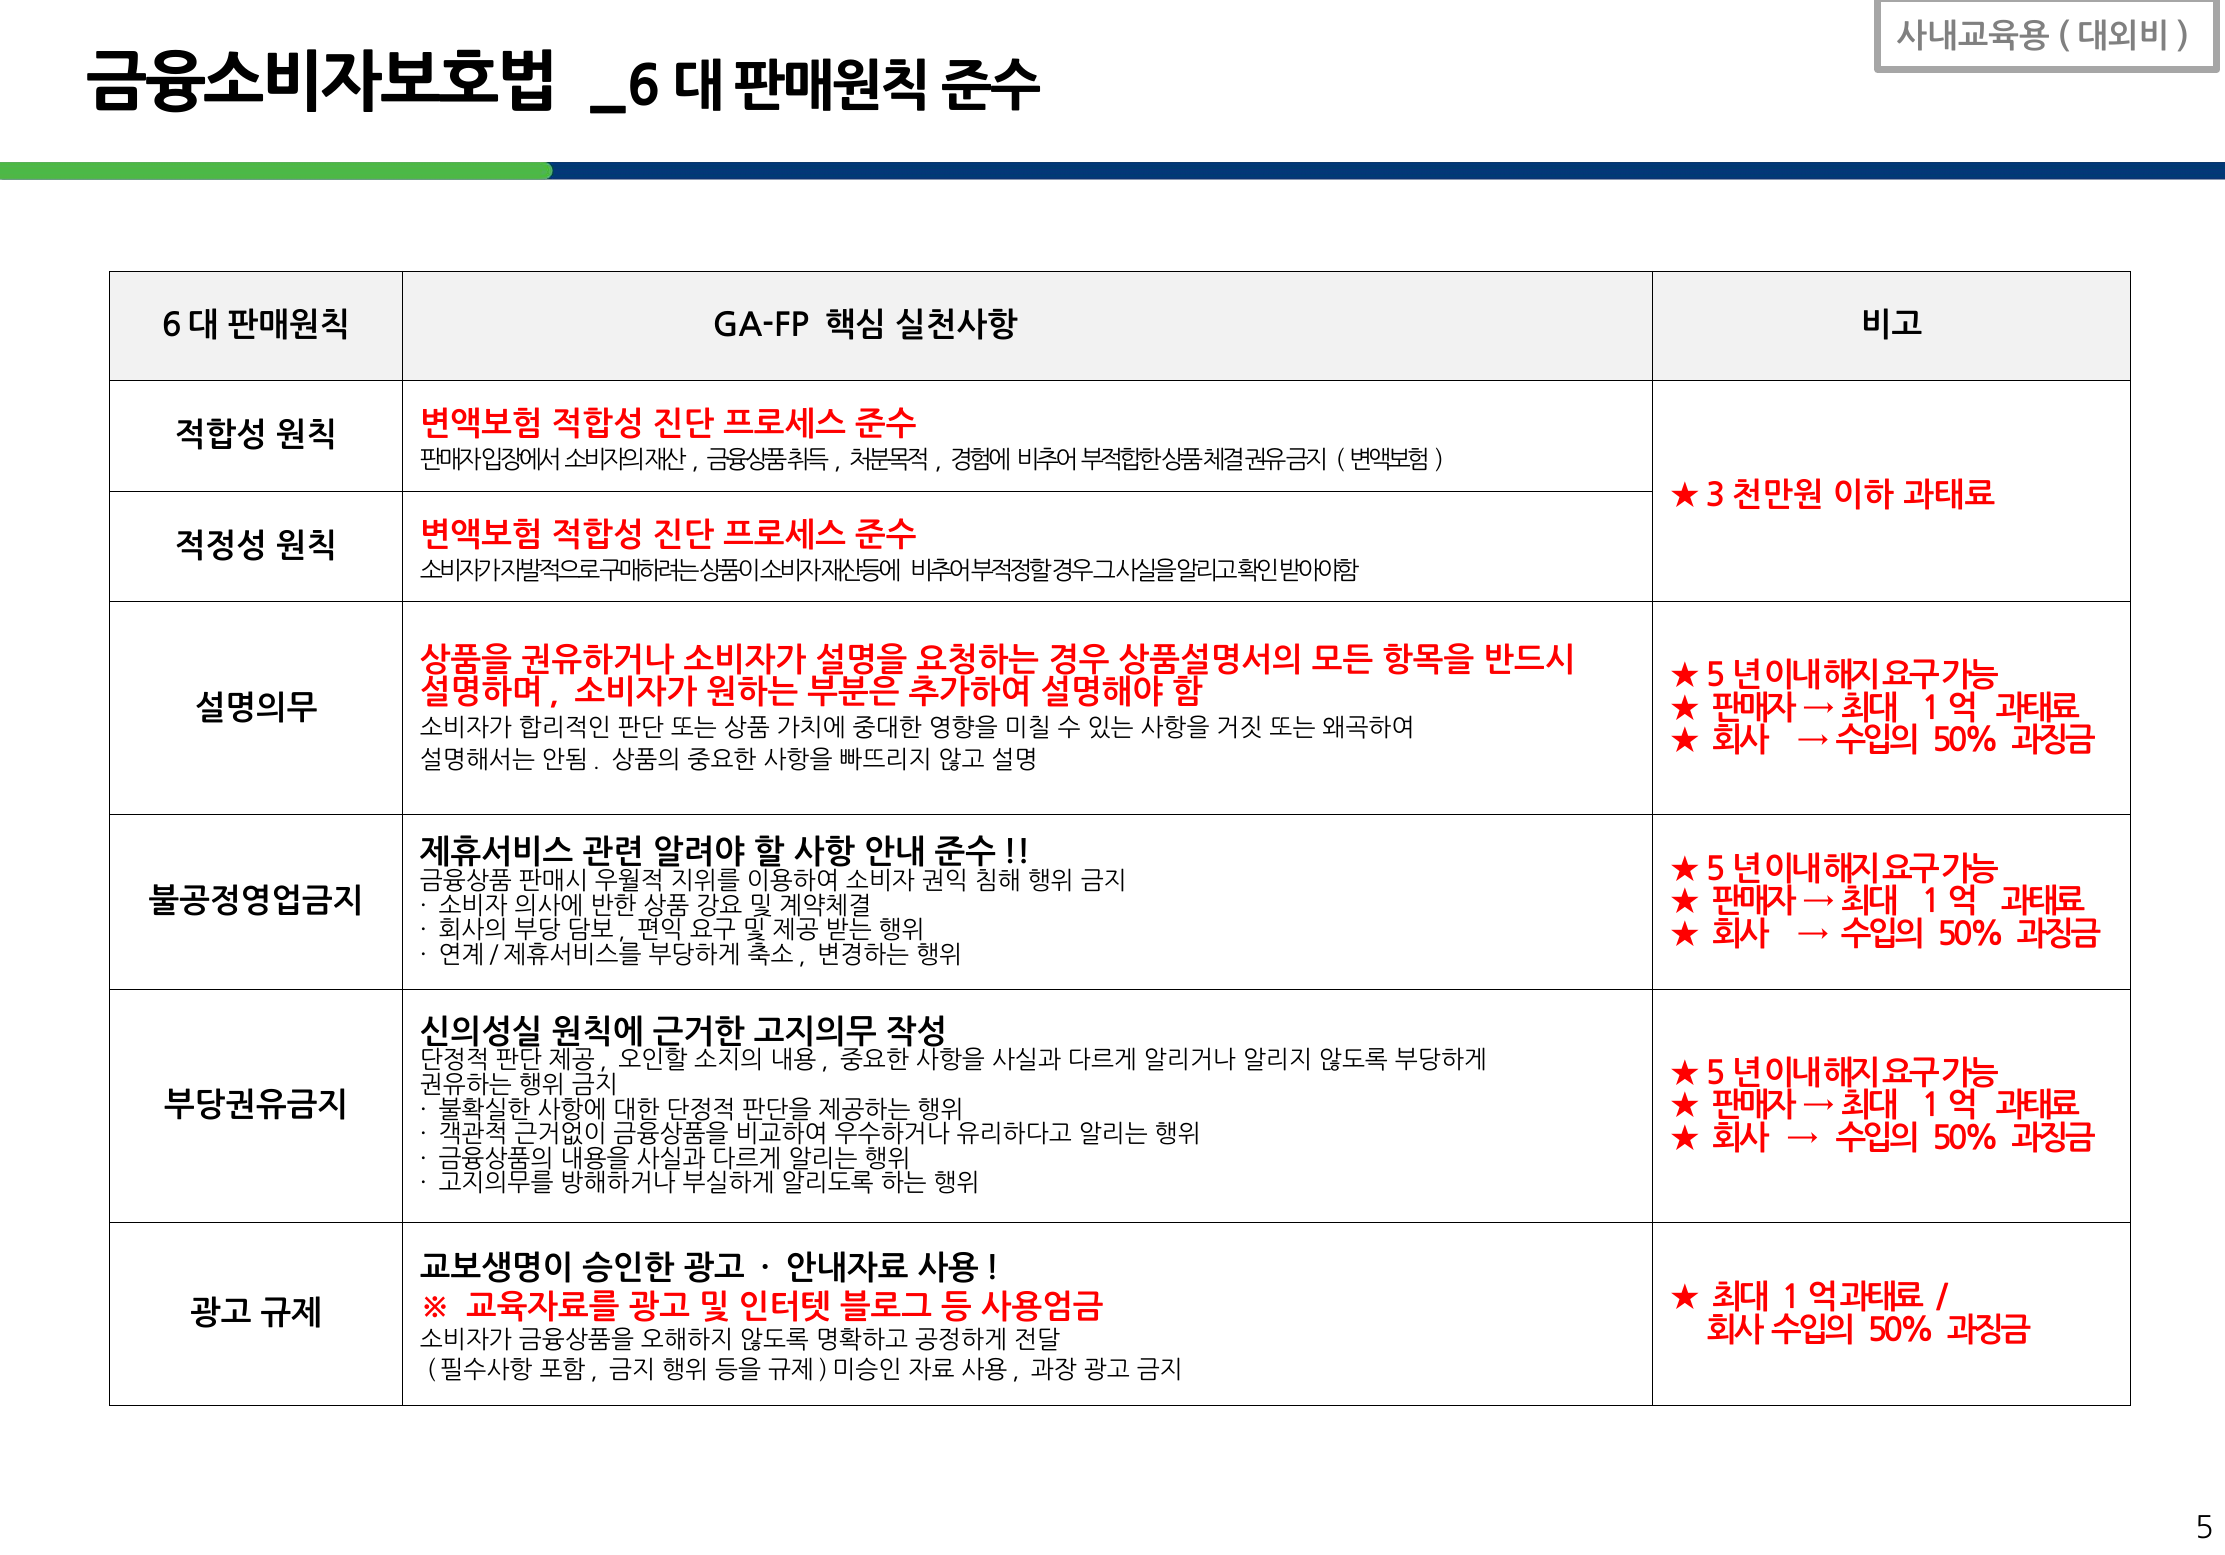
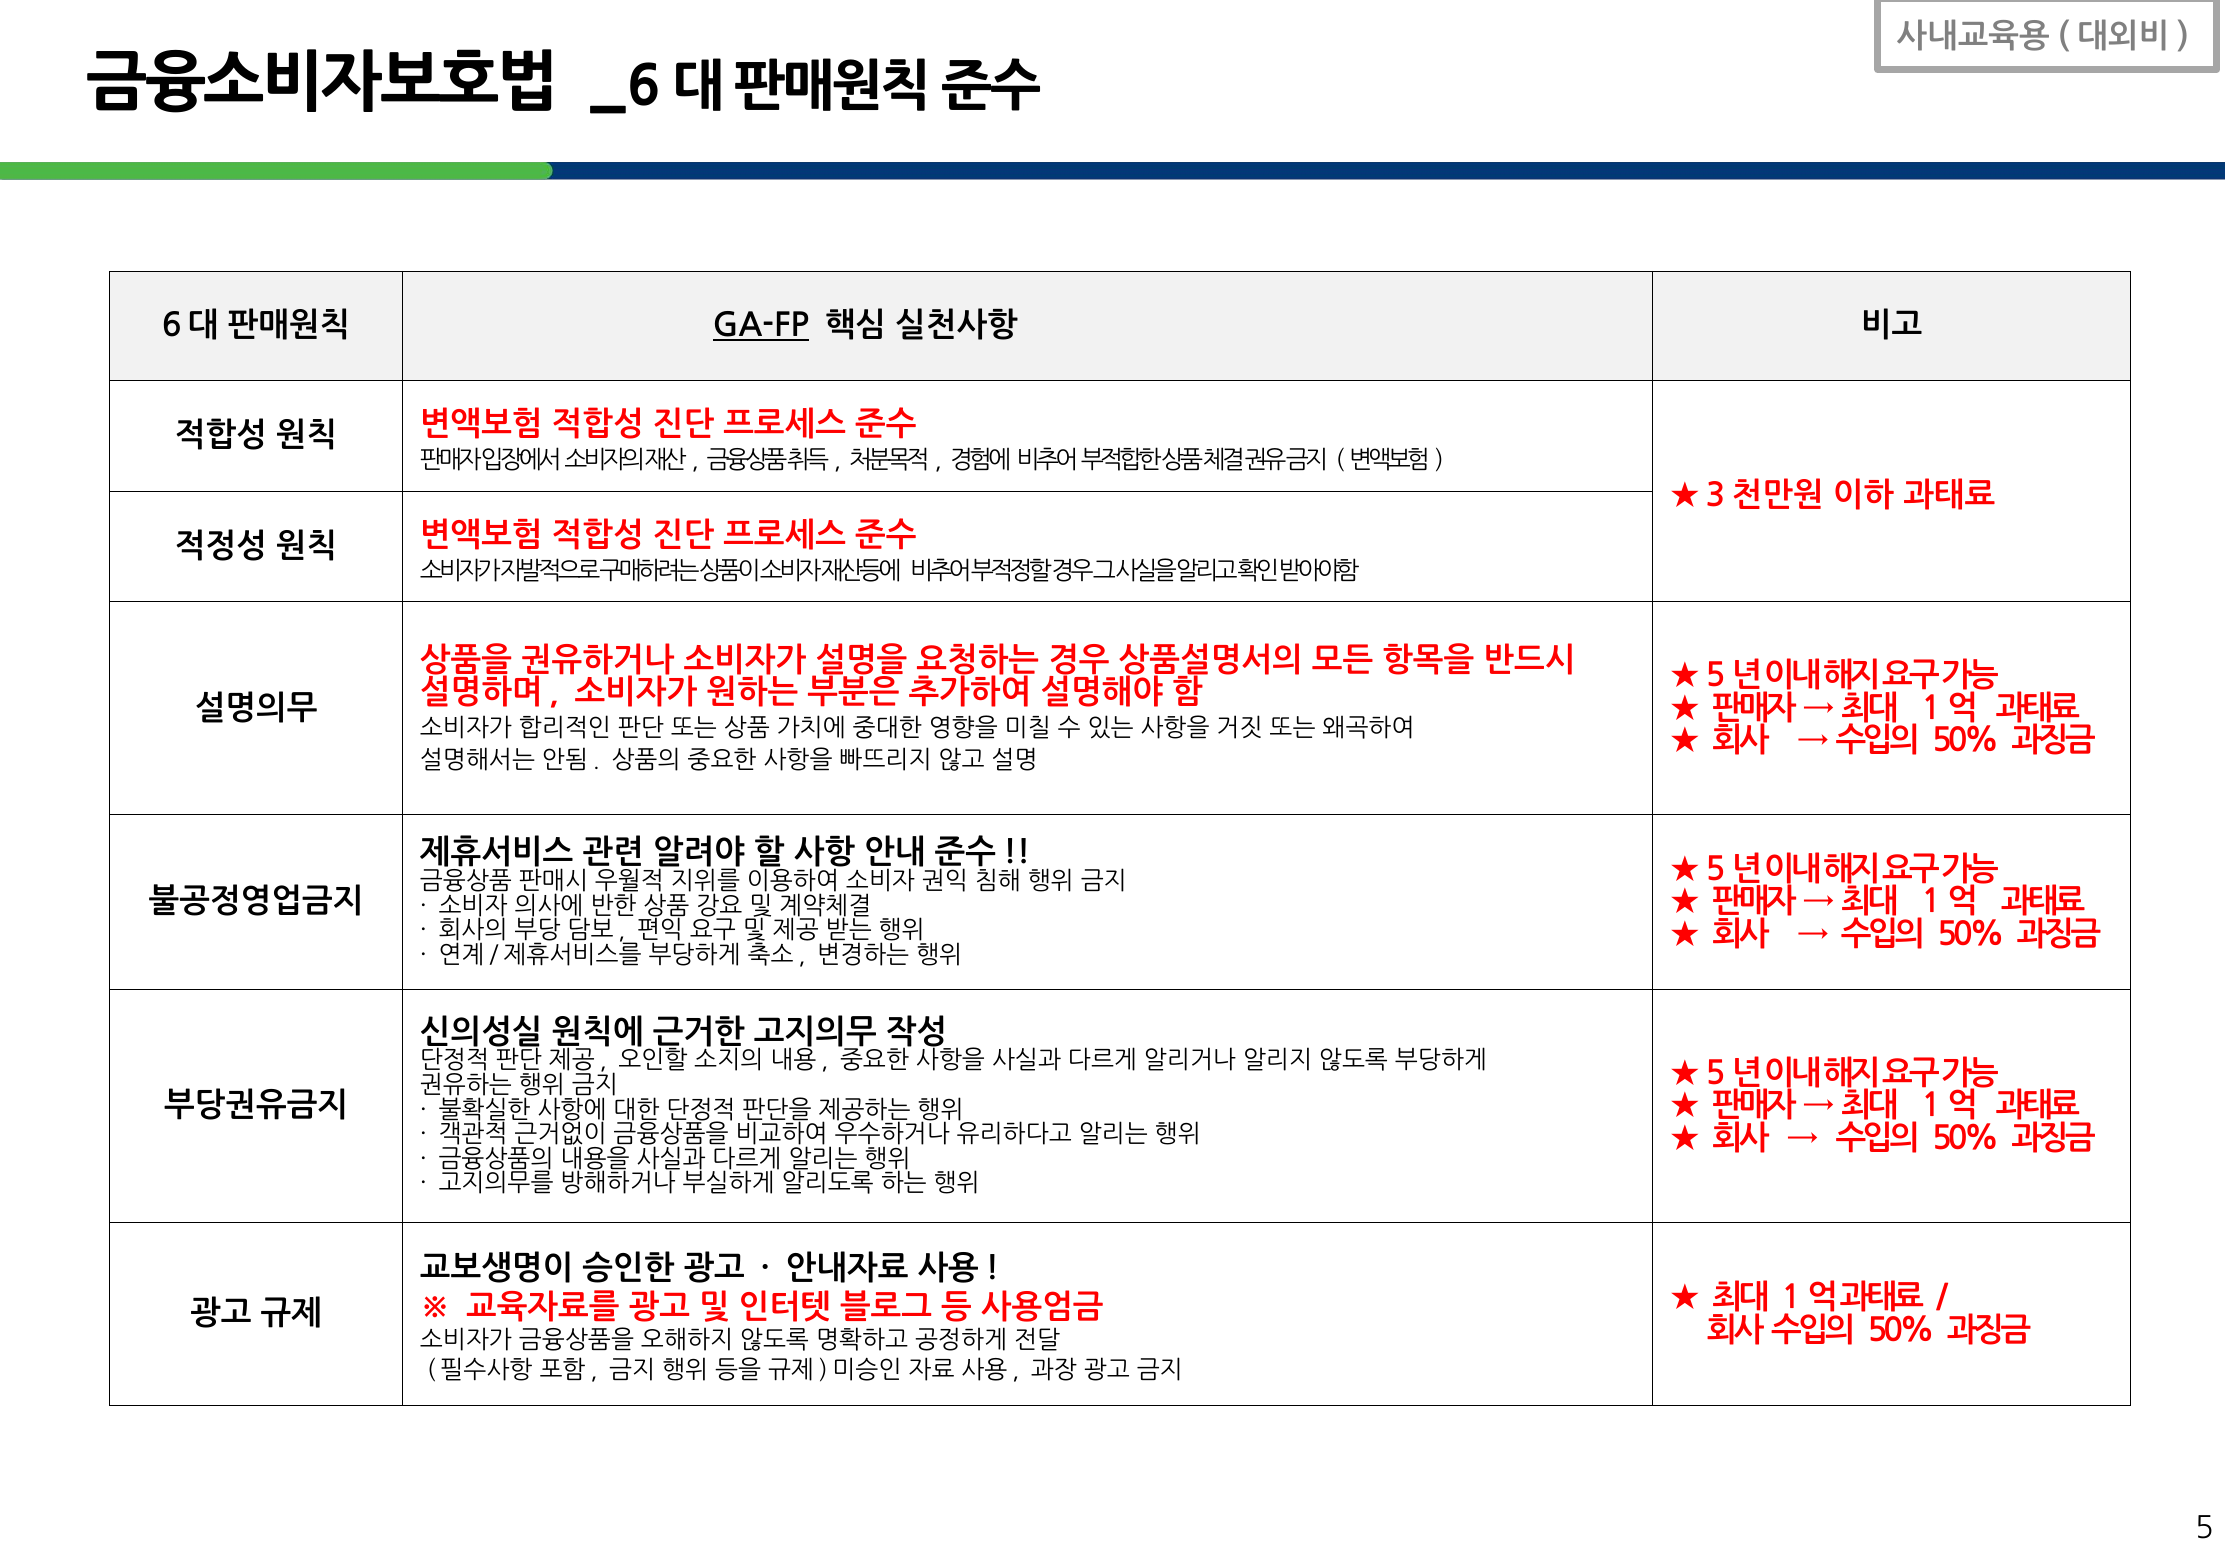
GA-FP underline: none -> present (761, 326)
